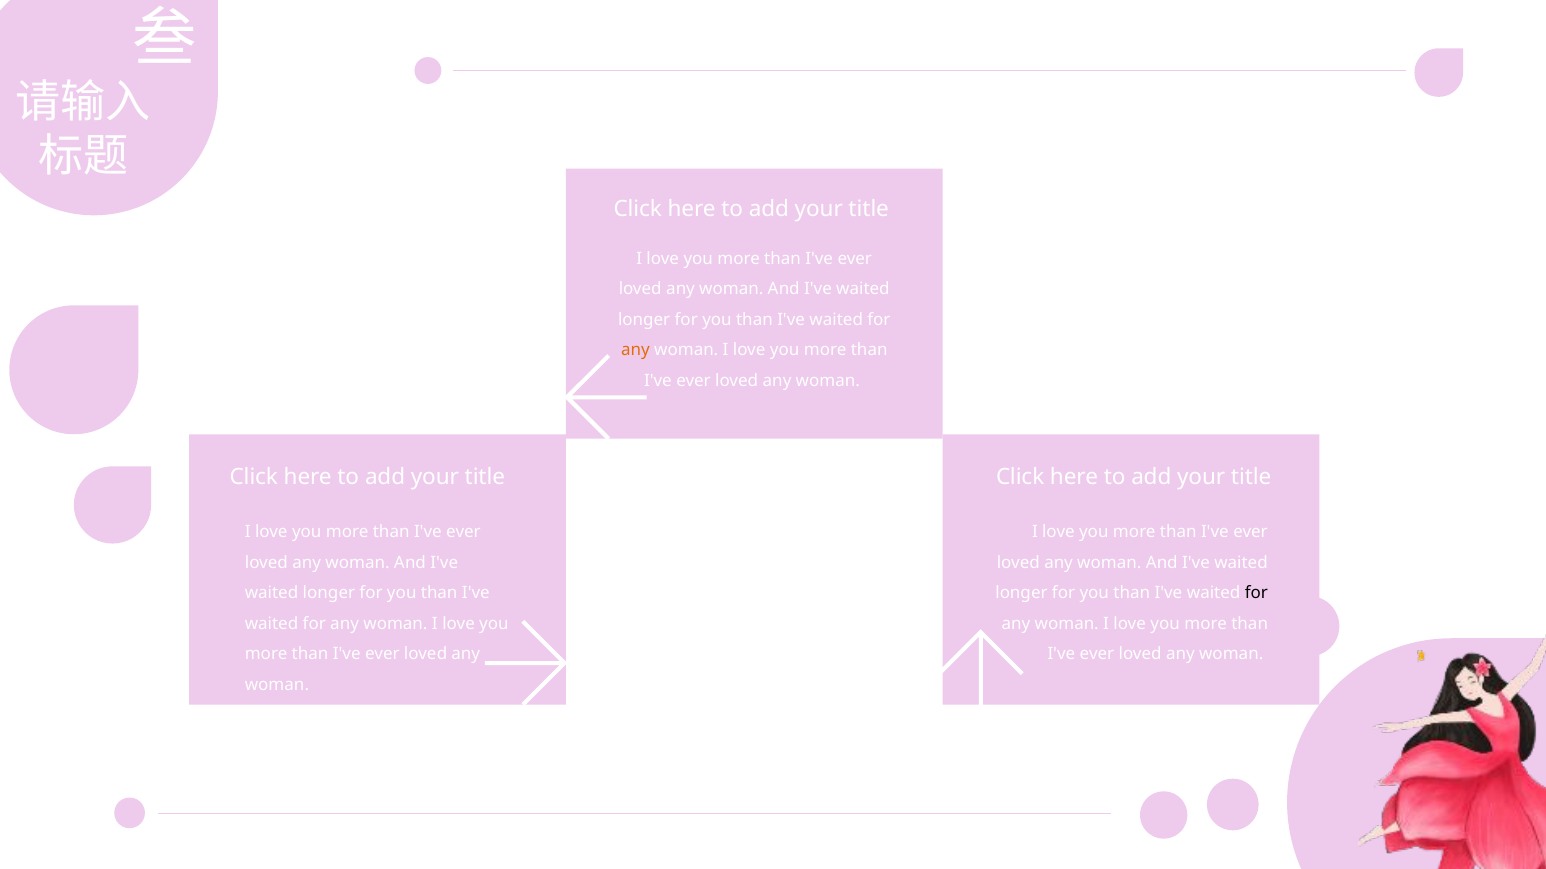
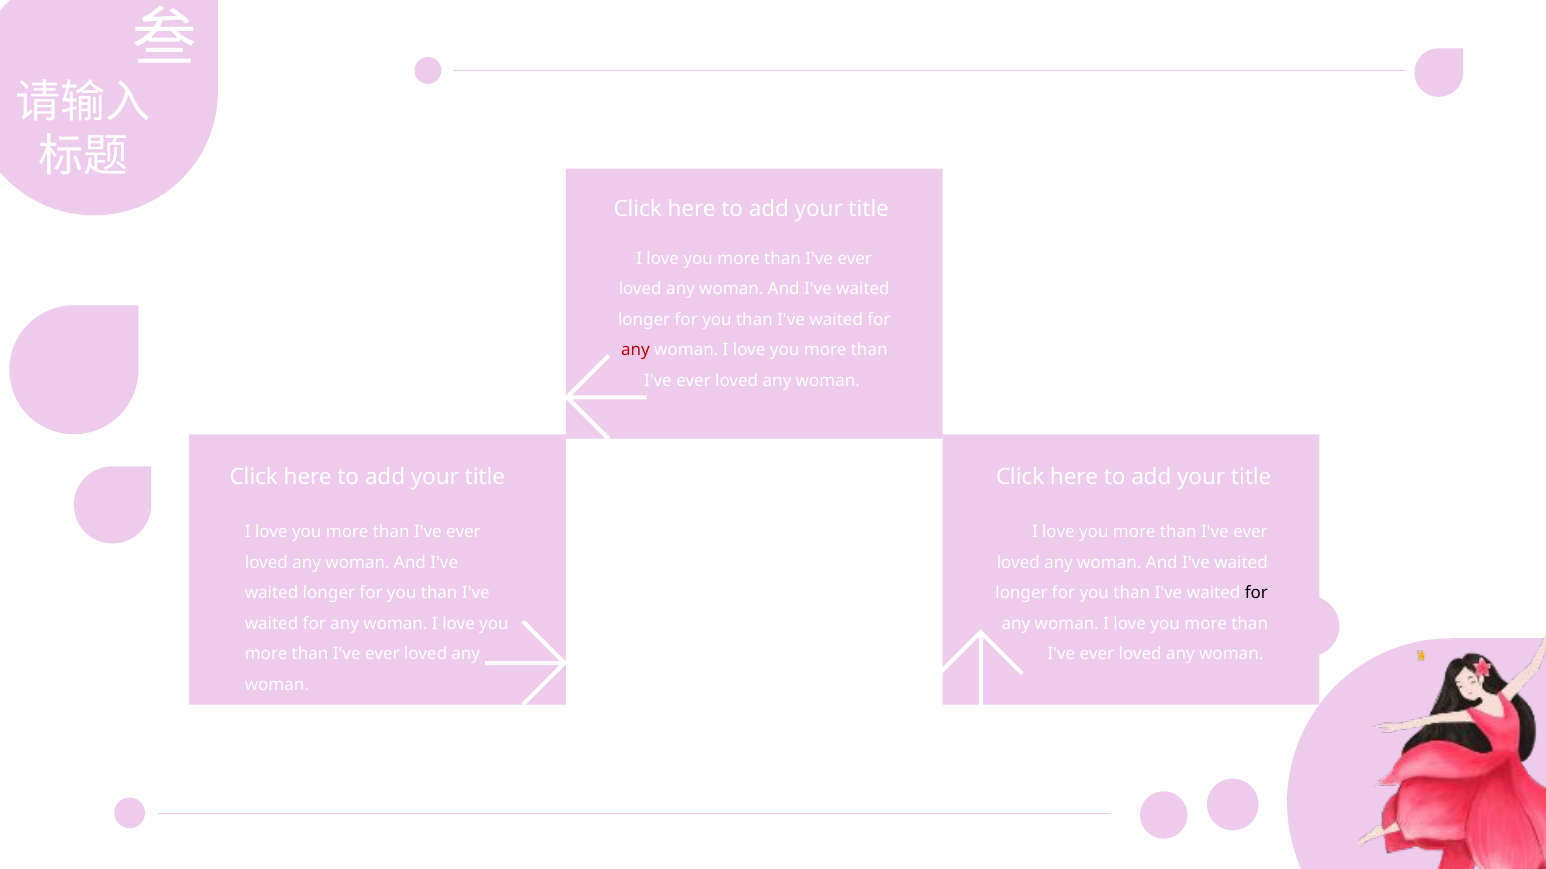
any colour: orange -> red (635, 350)
